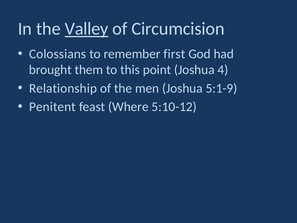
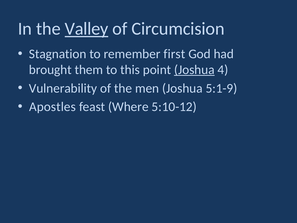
Colossians: Colossians -> Stagnation (58, 54)
Joshua underline: none -> present (194, 70)
Relationship: Relationship -> Vulnerability (63, 88)
Penitent: Penitent -> Apostles (52, 107)
